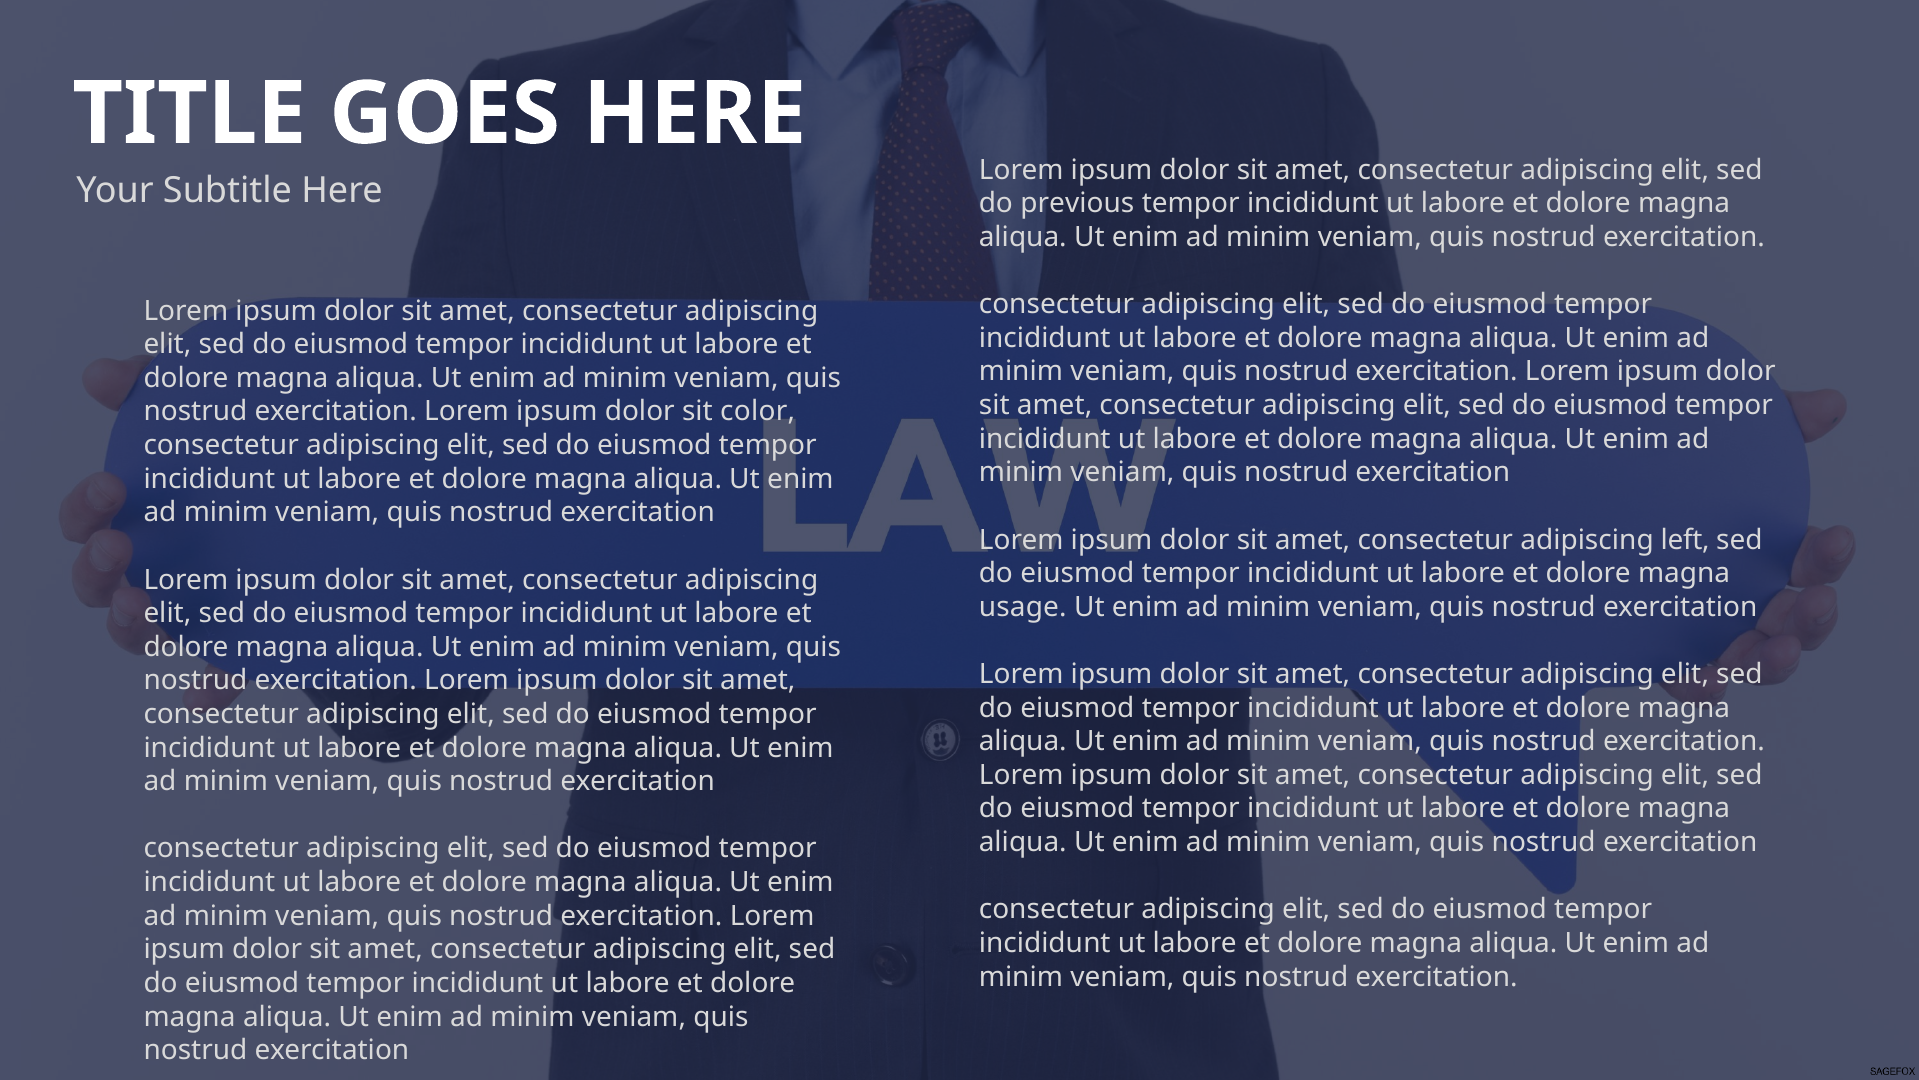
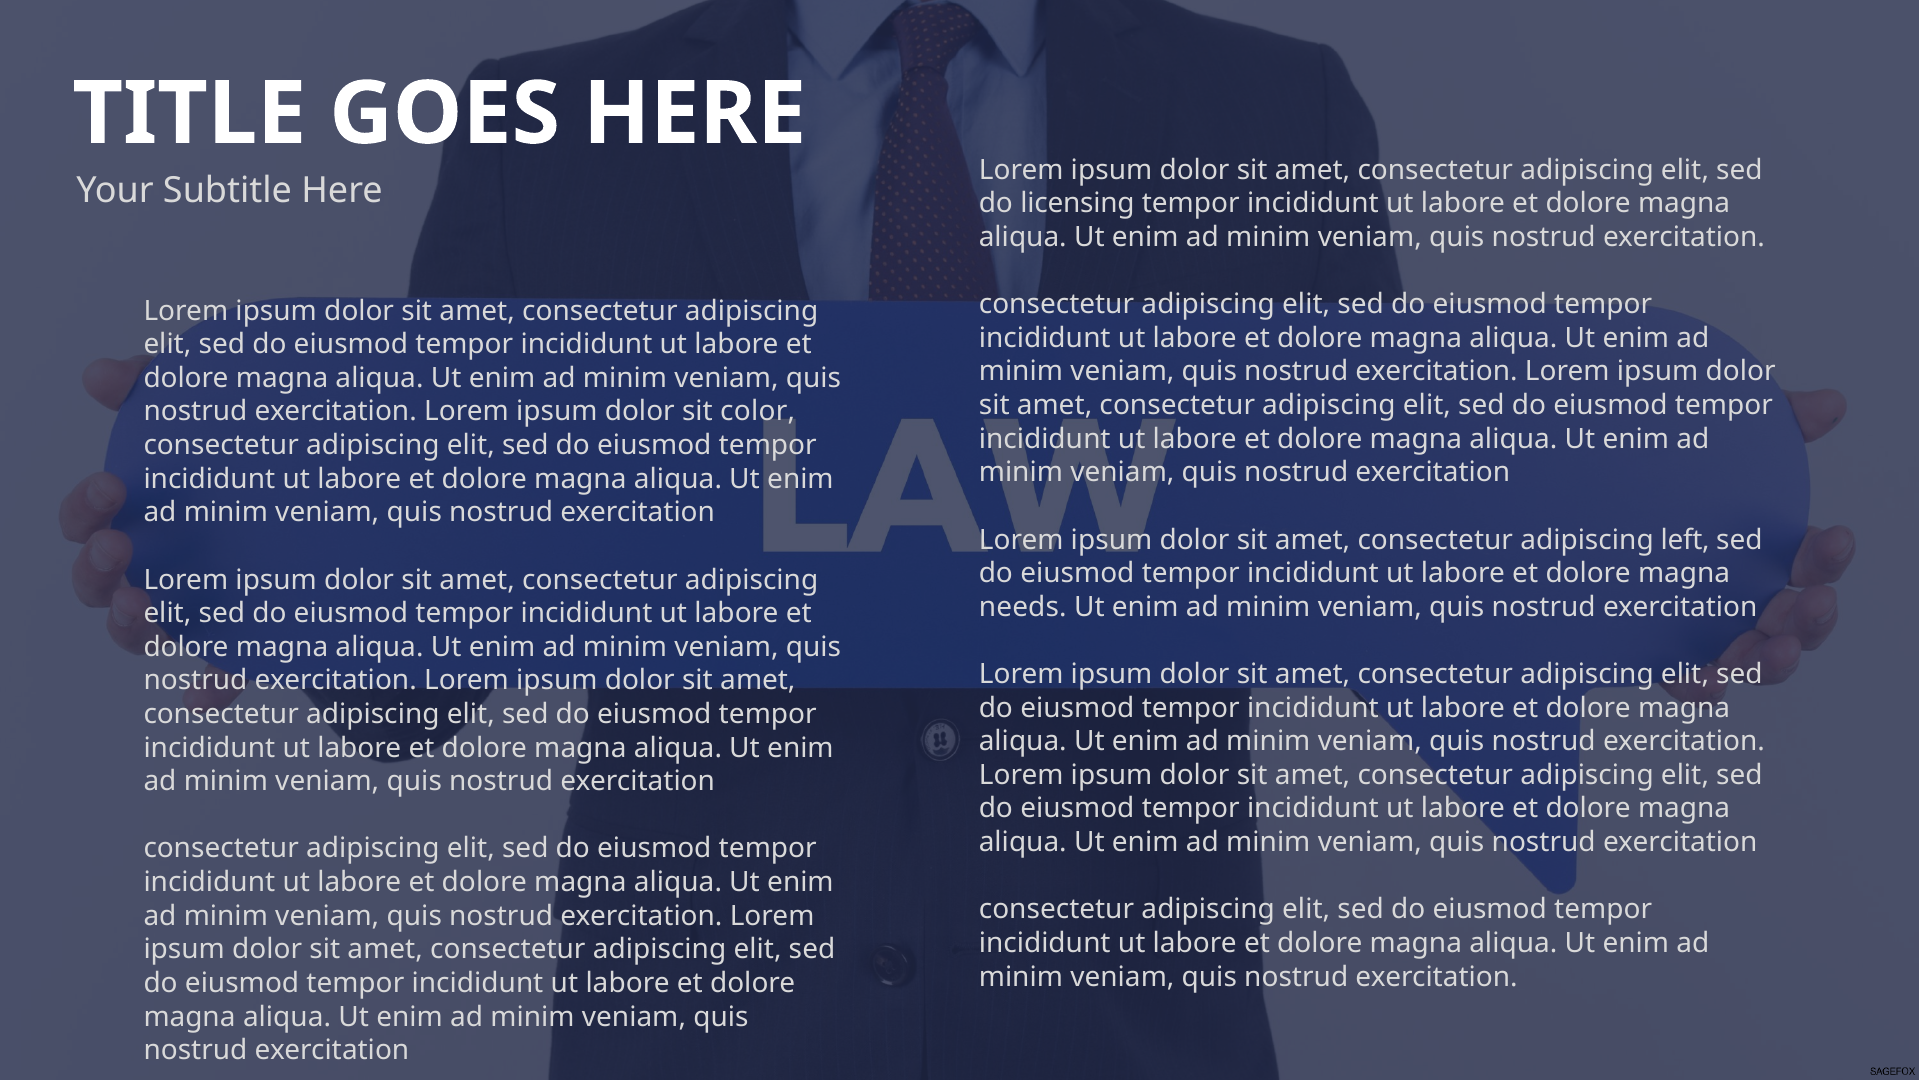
previous: previous -> licensing (1077, 203)
usage: usage -> needs (1023, 607)
